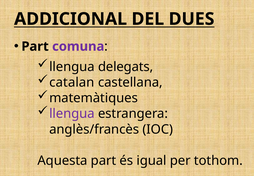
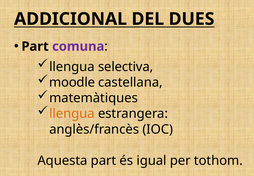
delegats: delegats -> selectiva (126, 67)
catalan: catalan -> moodle (72, 82)
llengua colour: purple -> orange (72, 114)
